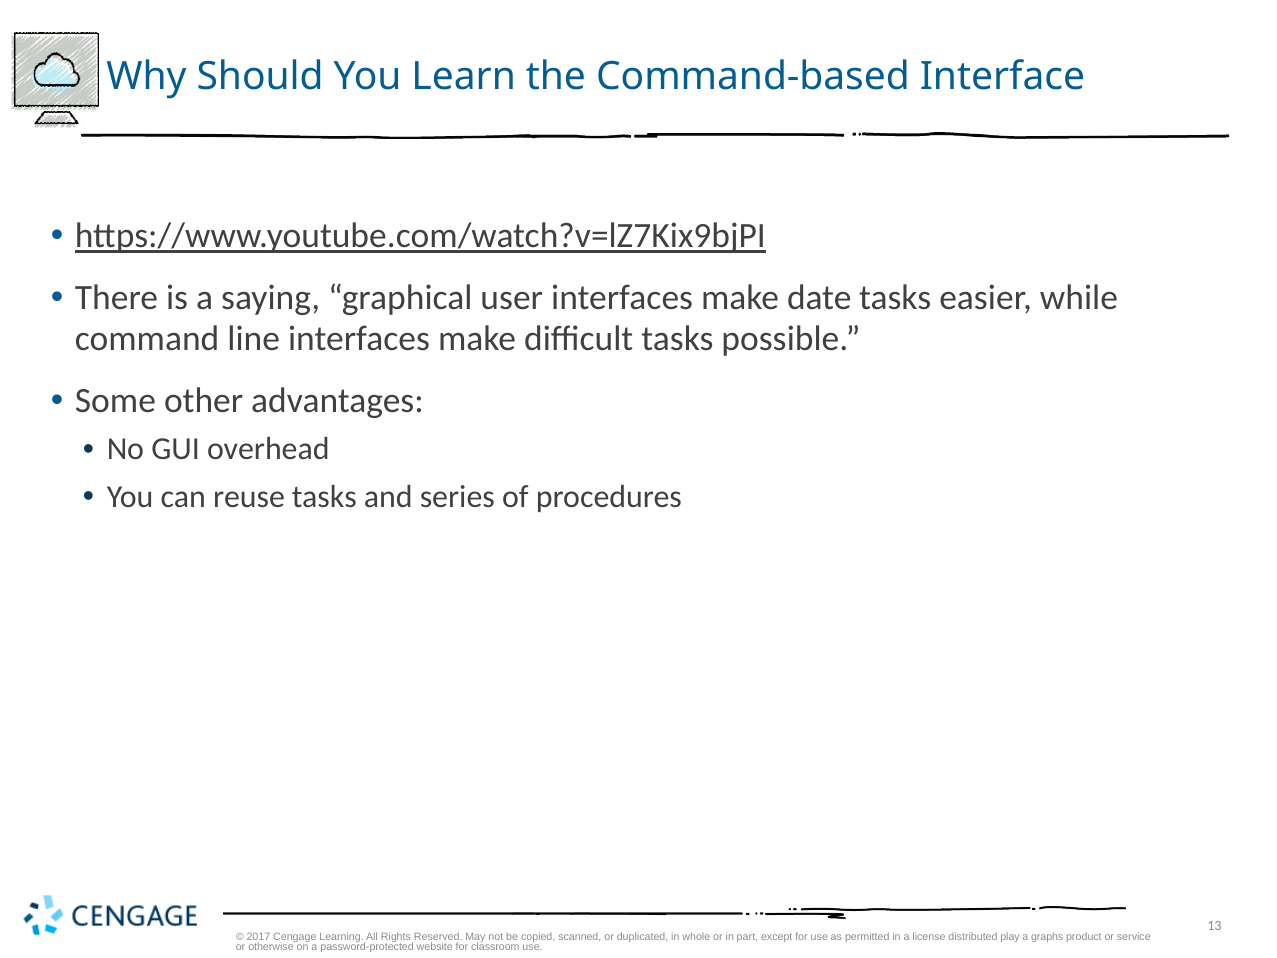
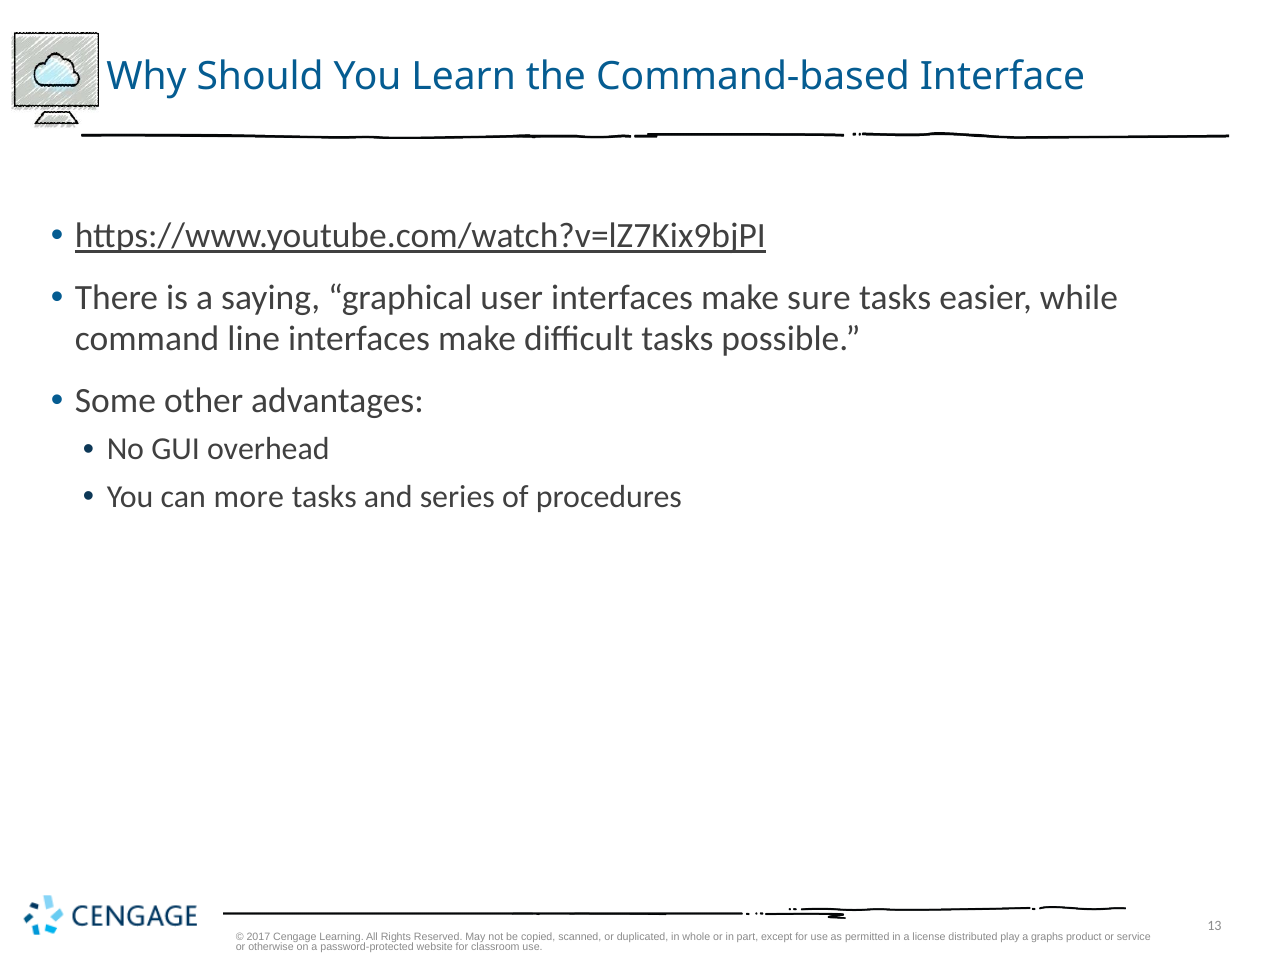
date: date -> sure (819, 298)
reuse: reuse -> more (249, 496)
